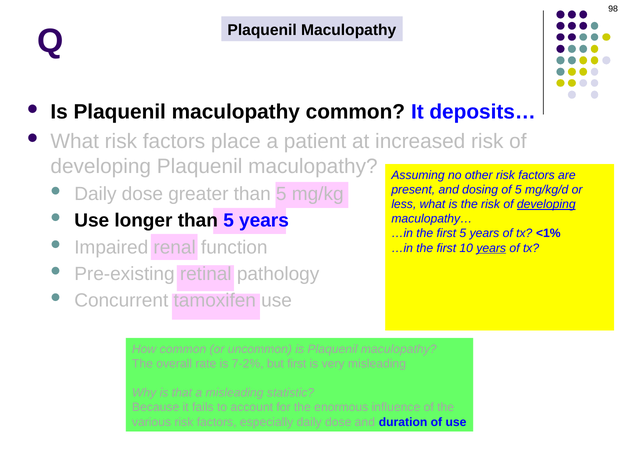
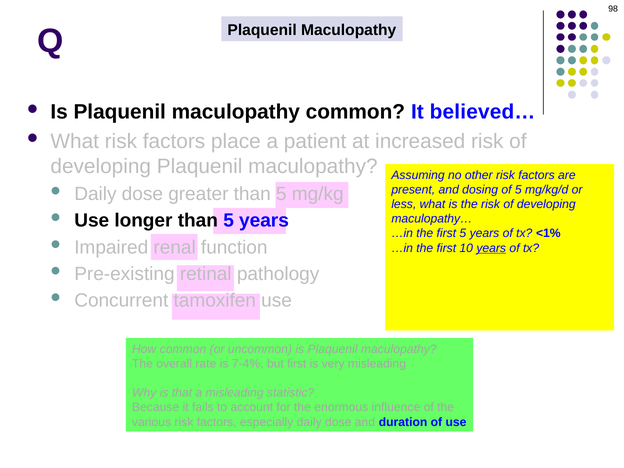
deposits…: deposits… -> believed… (482, 112)
developing underline: present -> none (546, 204)
7-2%: 7-2% -> 7-4% (248, 364)
